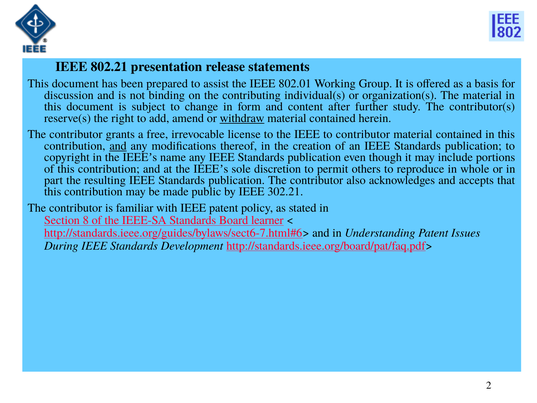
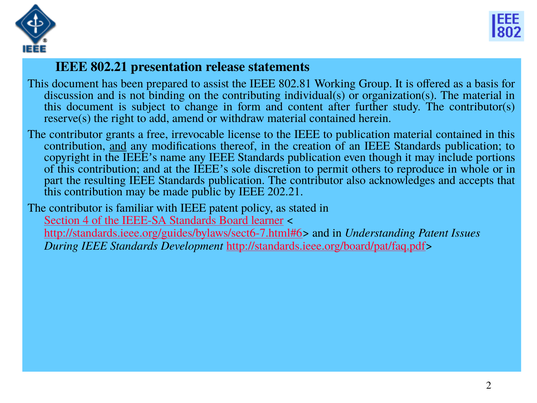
802.01: 802.01 -> 802.81 (295, 84)
withdraw underline: present -> none (242, 118)
to contributor: contributor -> publication (363, 134)
302.21: 302.21 -> 202.21 (285, 192)
8: 8 -> 4 (86, 220)
